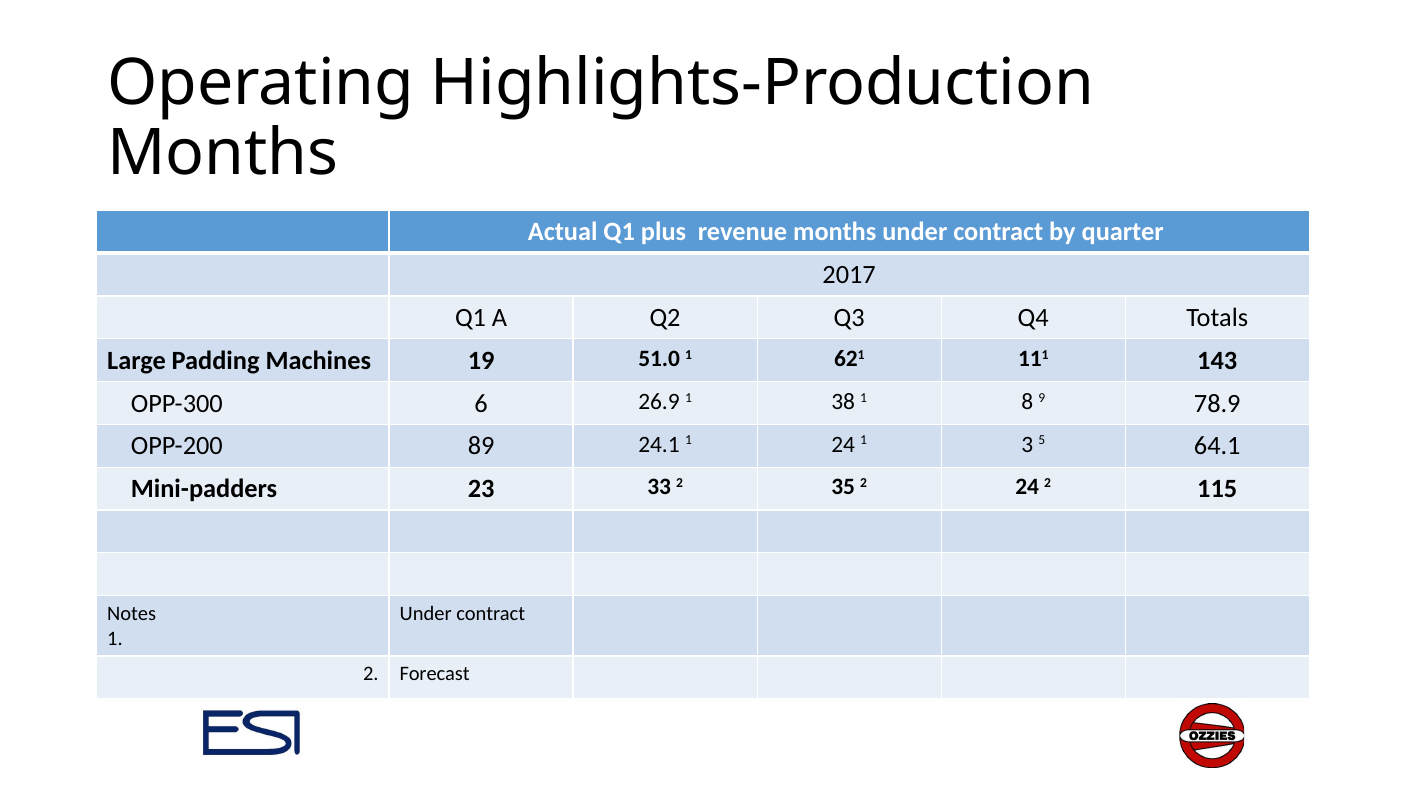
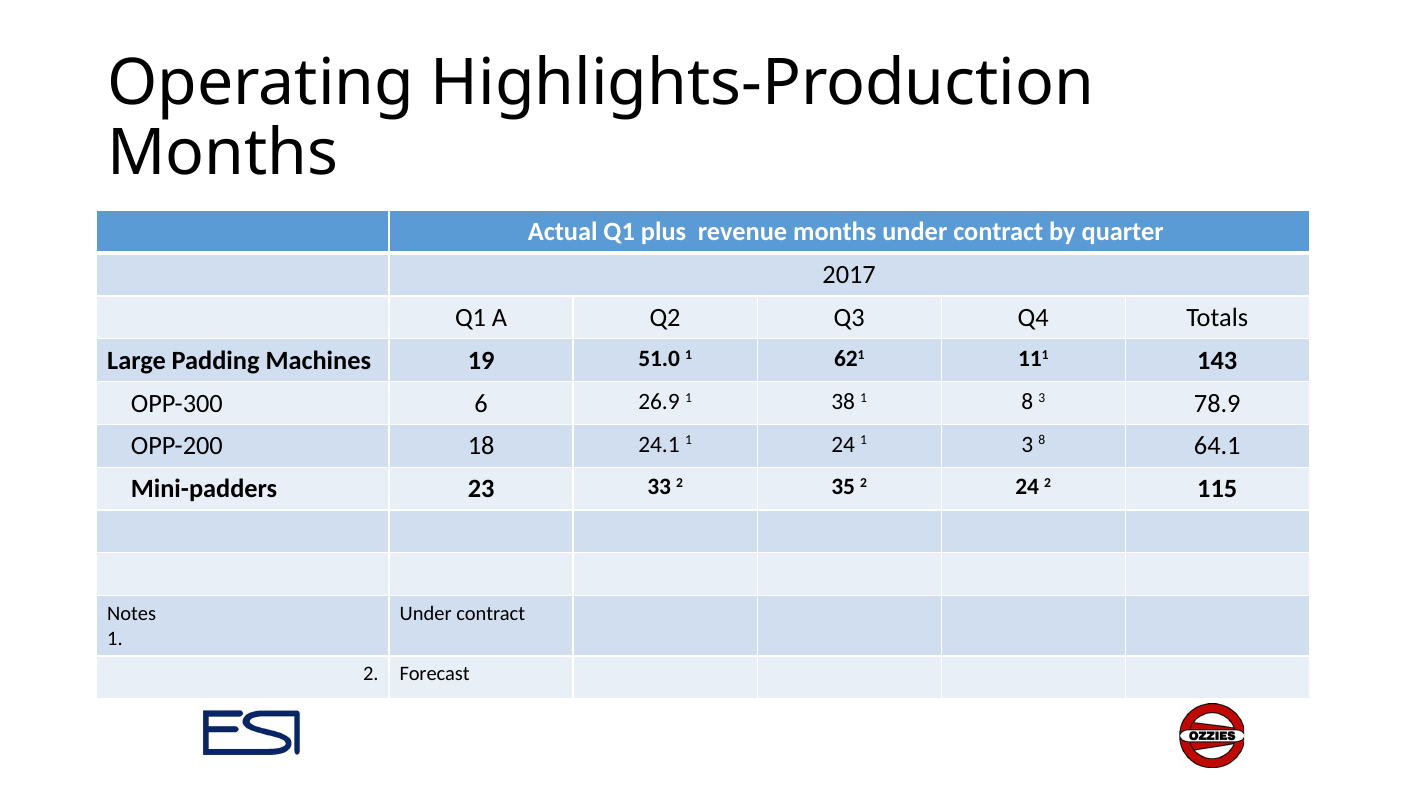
8 9: 9 -> 3 (1042, 398)
89: 89 -> 18 (481, 446)
3 5: 5 -> 8 (1042, 440)
